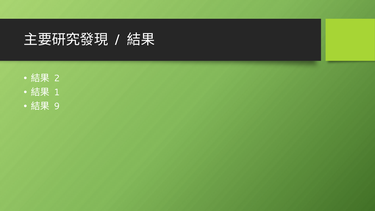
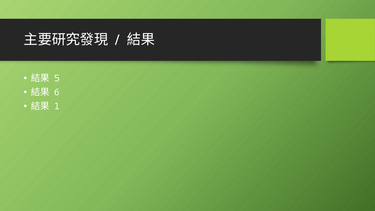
2: 2 -> 5 (57, 78)
1: 1 -> 6 (57, 92)
9: 9 -> 1 (57, 106)
